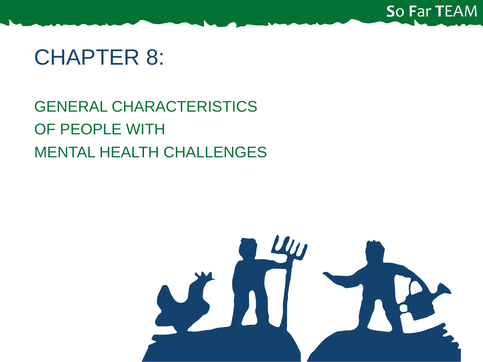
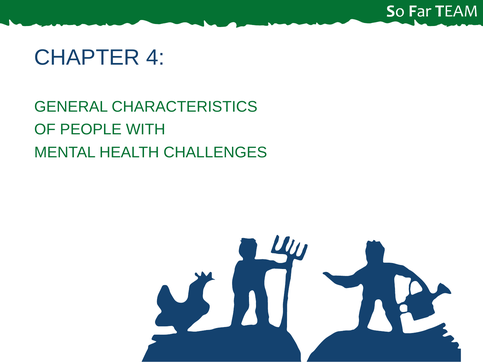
8: 8 -> 4 (155, 58)
